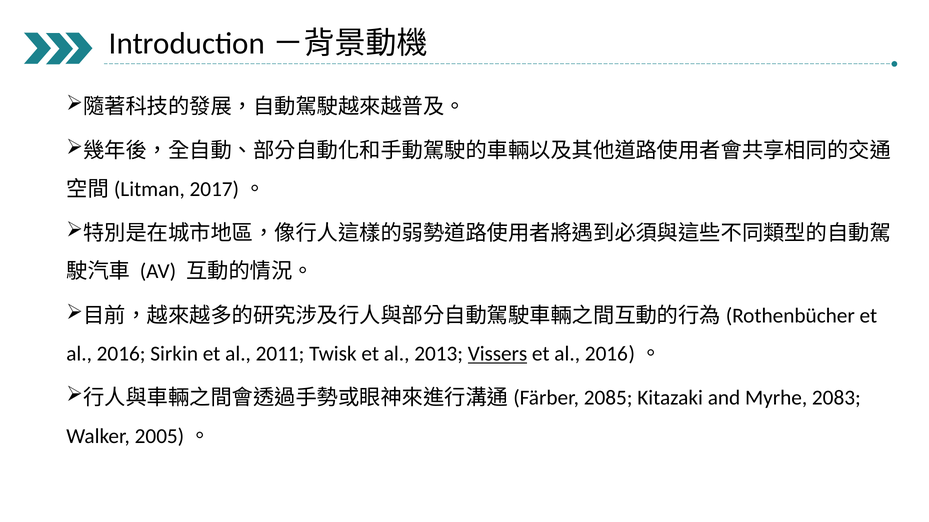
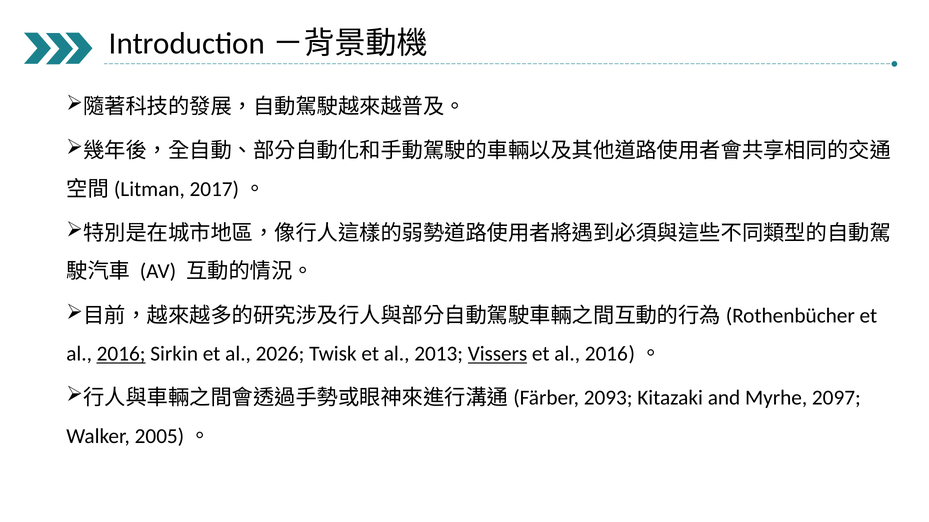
2016 underline: none -> present (121, 354)
2011: 2011 -> 2026 (280, 354)
2085: 2085 -> 2093 (608, 398)
2083: 2083 -> 2097 (836, 398)
